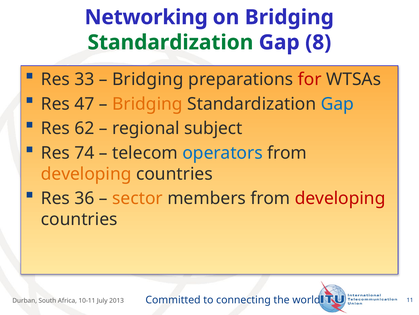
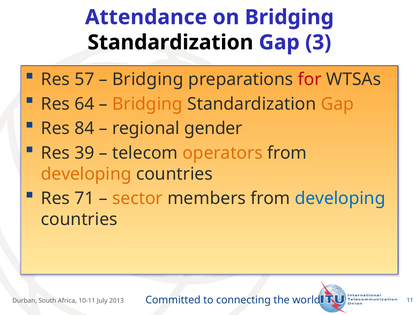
Networking: Networking -> Attendance (146, 17)
Standardization colour: green -> black (170, 42)
8: 8 -> 3 (318, 42)
33: 33 -> 57 (84, 79)
47: 47 -> 64 (84, 104)
Gap colour: blue -> orange (337, 104)
62: 62 -> 84 (84, 128)
subject: subject -> gender (213, 128)
74: 74 -> 39 (84, 153)
operators colour: blue -> orange (223, 153)
36: 36 -> 71 (84, 198)
developing colour: red -> blue (340, 198)
